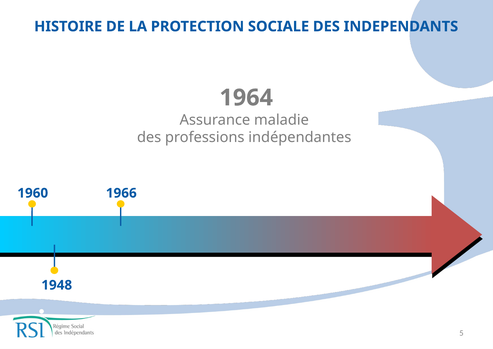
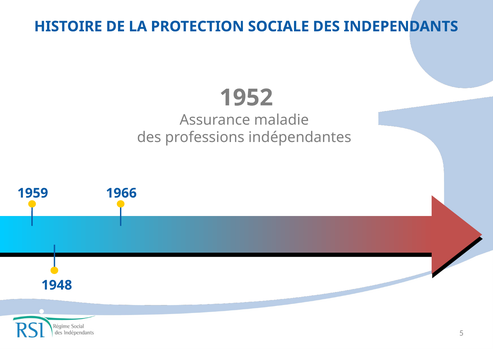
1964: 1964 -> 1952 (246, 98)
1960: 1960 -> 1959 (33, 193)
